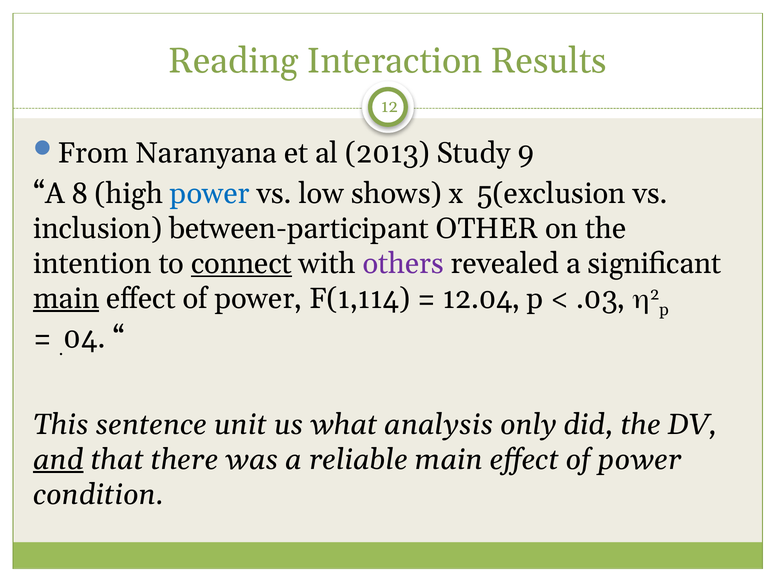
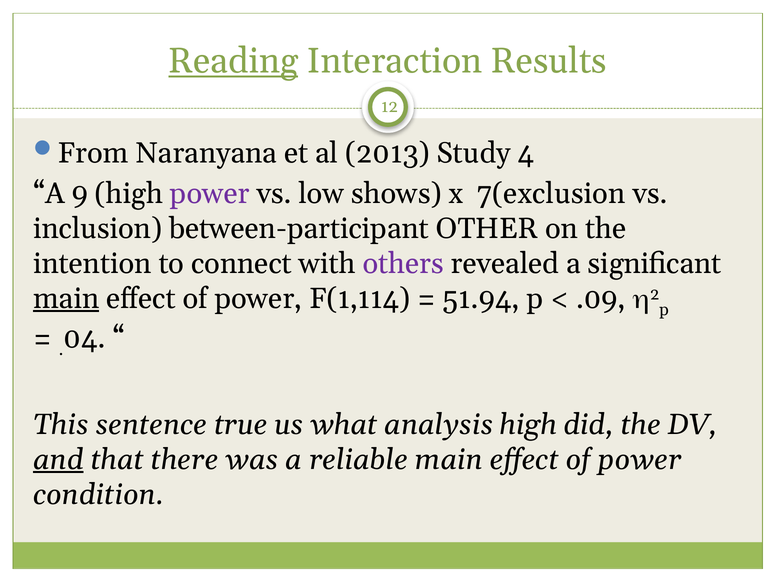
Reading underline: none -> present (233, 61)
9: 9 -> 4 (526, 153)
8: 8 -> 9 (80, 194)
power colour: blue -> purple (210, 194)
5(exclusion: 5(exclusion -> 7(exclusion (551, 194)
connect underline: present -> none (242, 264)
12.04: 12.04 -> 51.94 (481, 299)
.03: .03 -> .09 (601, 299)
unit: unit -> true (241, 425)
analysis only: only -> high (529, 425)
